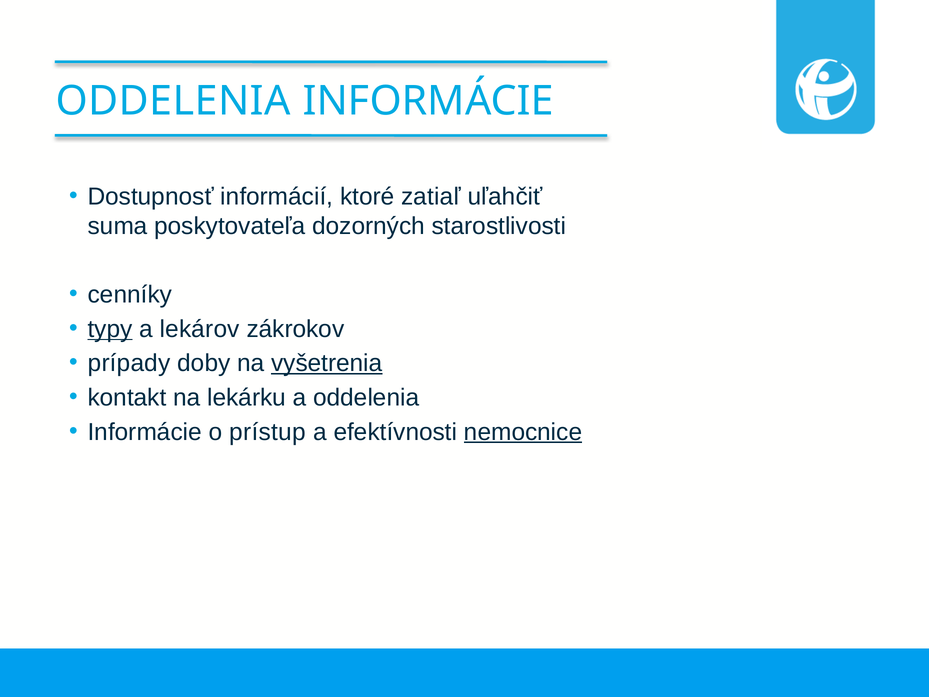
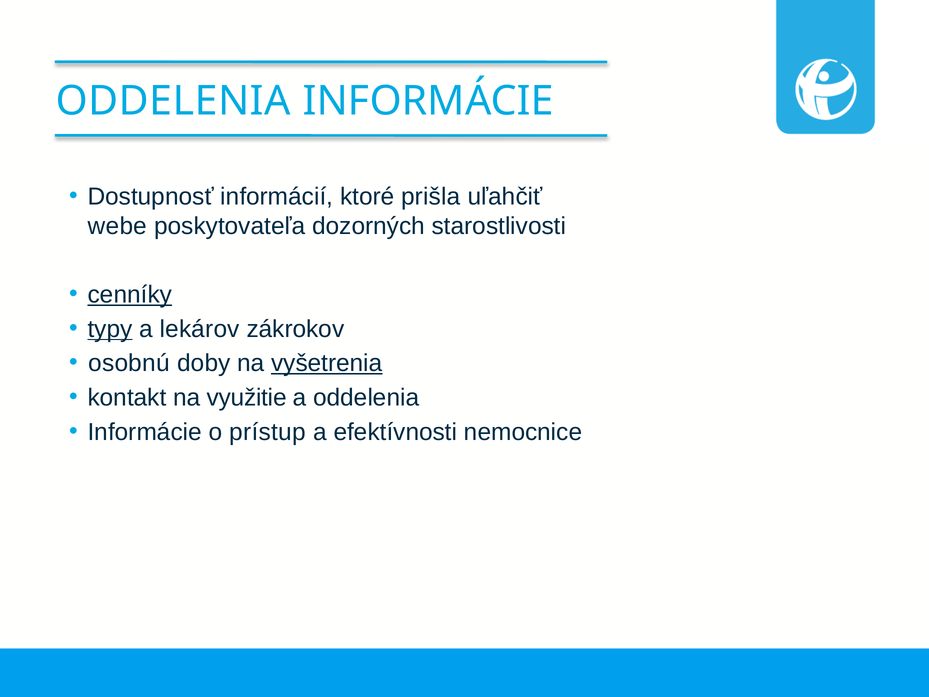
zatiaľ: zatiaľ -> prišla (431, 197)
suma: suma -> webe (117, 226)
cenníky underline: none -> present (130, 295)
prípady: prípady -> osobnú (129, 363)
lekárku: lekárku -> využitie (247, 397)
nemocnice underline: present -> none (523, 432)
